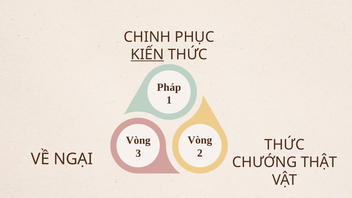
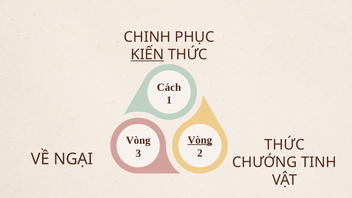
Pháp: Pháp -> Cách (169, 87)
Vòng underline: none -> present (200, 140)
THẬT: THẬT -> TINH (319, 162)
